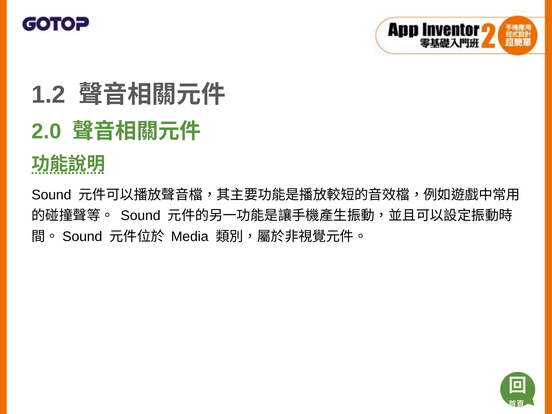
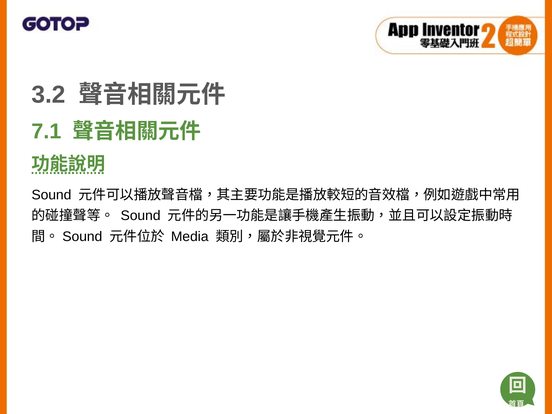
1.2: 1.2 -> 3.2 (49, 95)
2.0: 2.0 -> 7.1 (46, 131)
